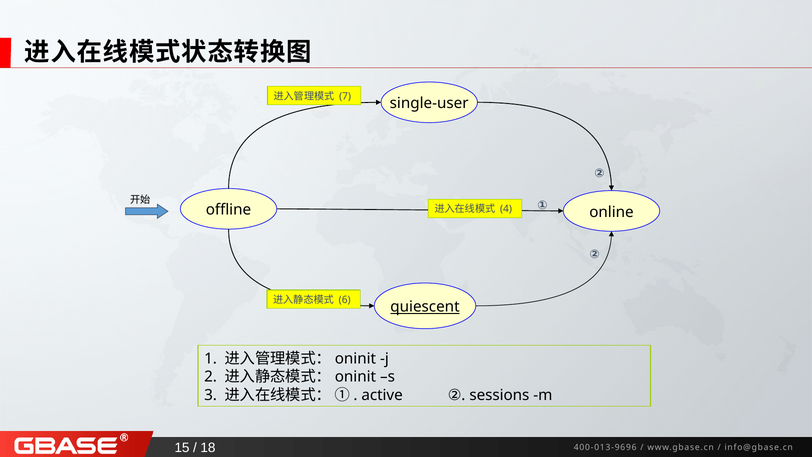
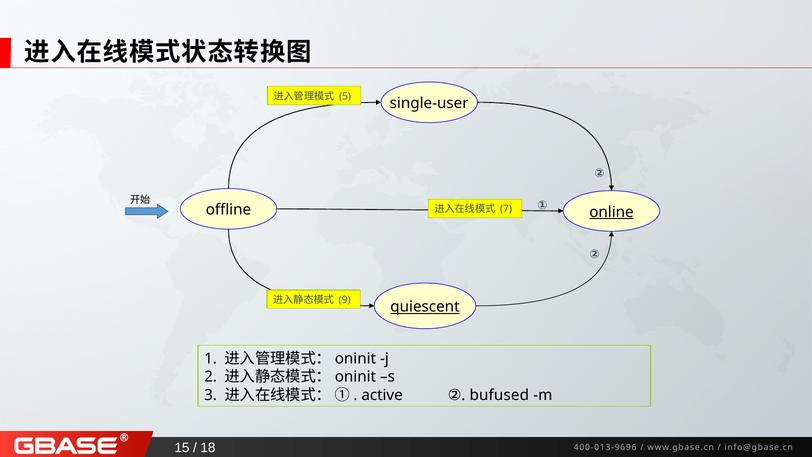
7: 7 -> 5 (345, 96)
4: 4 -> 7 (506, 209)
online underline: none -> present (611, 212)
6: 6 -> 9 (345, 300)
sessions: sessions -> bufused (499, 395)
